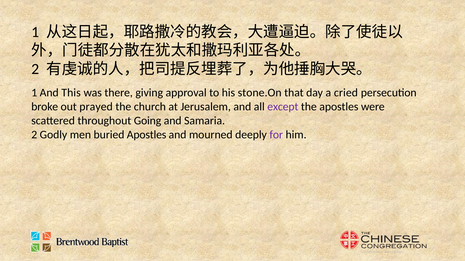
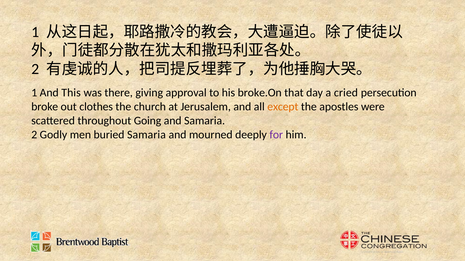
stone.On: stone.On -> broke.On (260, 93)
prayed: prayed -> clothes (96, 107)
except colour: purple -> orange (283, 107)
buried Apostles: Apostles -> Samaria (146, 135)
